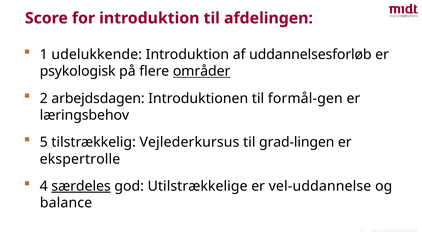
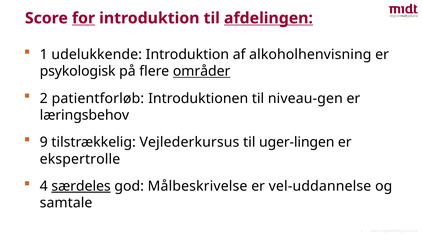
for underline: none -> present (84, 18)
afdelingen underline: none -> present (268, 18)
uddannelsesforløb: uddannelsesforløb -> alkoholhenvisning (310, 55)
arbejdsdagen: arbejdsdagen -> patientforløb (98, 99)
formål-gen: formål-gen -> niveau-gen (305, 99)
5: 5 -> 9 (44, 142)
grad-lingen: grad-lingen -> uger-lingen (297, 142)
Utilstrækkelige: Utilstrækkelige -> Målbeskrivelse (198, 186)
balance: balance -> samtale (66, 203)
